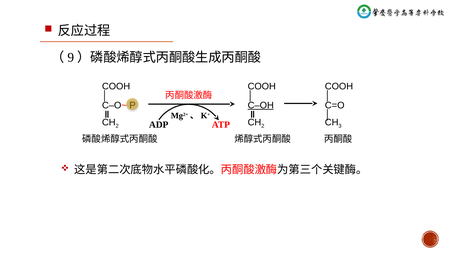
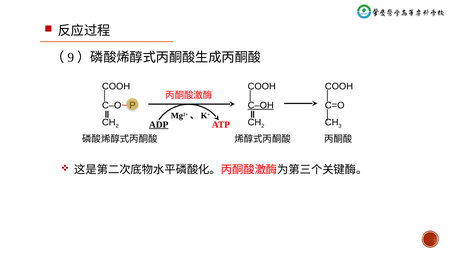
ADP underline: none -> present (159, 125)
